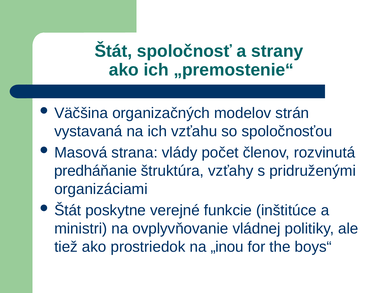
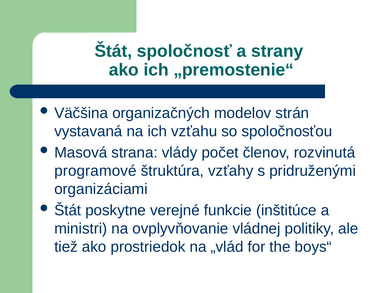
predháňanie: predháňanie -> programové (95, 171)
„inou: „inou -> „vlád (227, 246)
